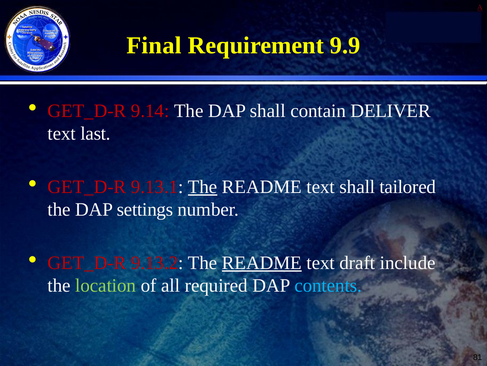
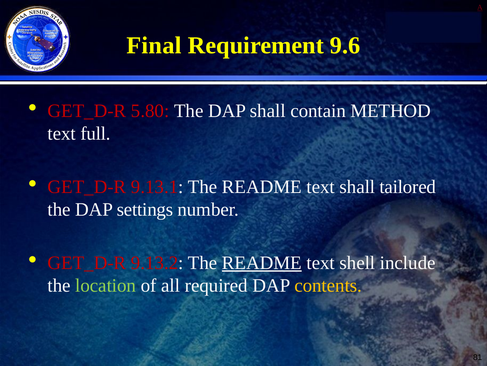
9.9: 9.9 -> 9.6 (345, 45)
9.14: 9.14 -> 5.80 (150, 111)
DELIVER: DELIVER -> METHOD (391, 111)
last: last -> full (96, 133)
The underline: present -> none (203, 186)
draft: draft -> shell (357, 262)
contents colour: light blue -> yellow (328, 285)
